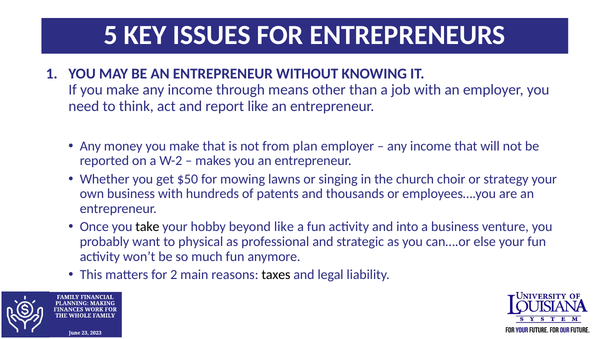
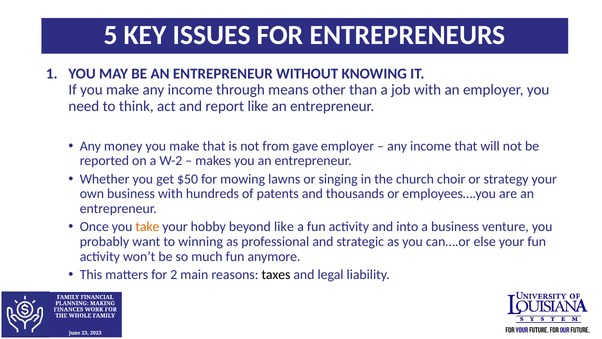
plan: plan -> gave (305, 146)
take colour: black -> orange (147, 227)
physical: physical -> winning (201, 241)
